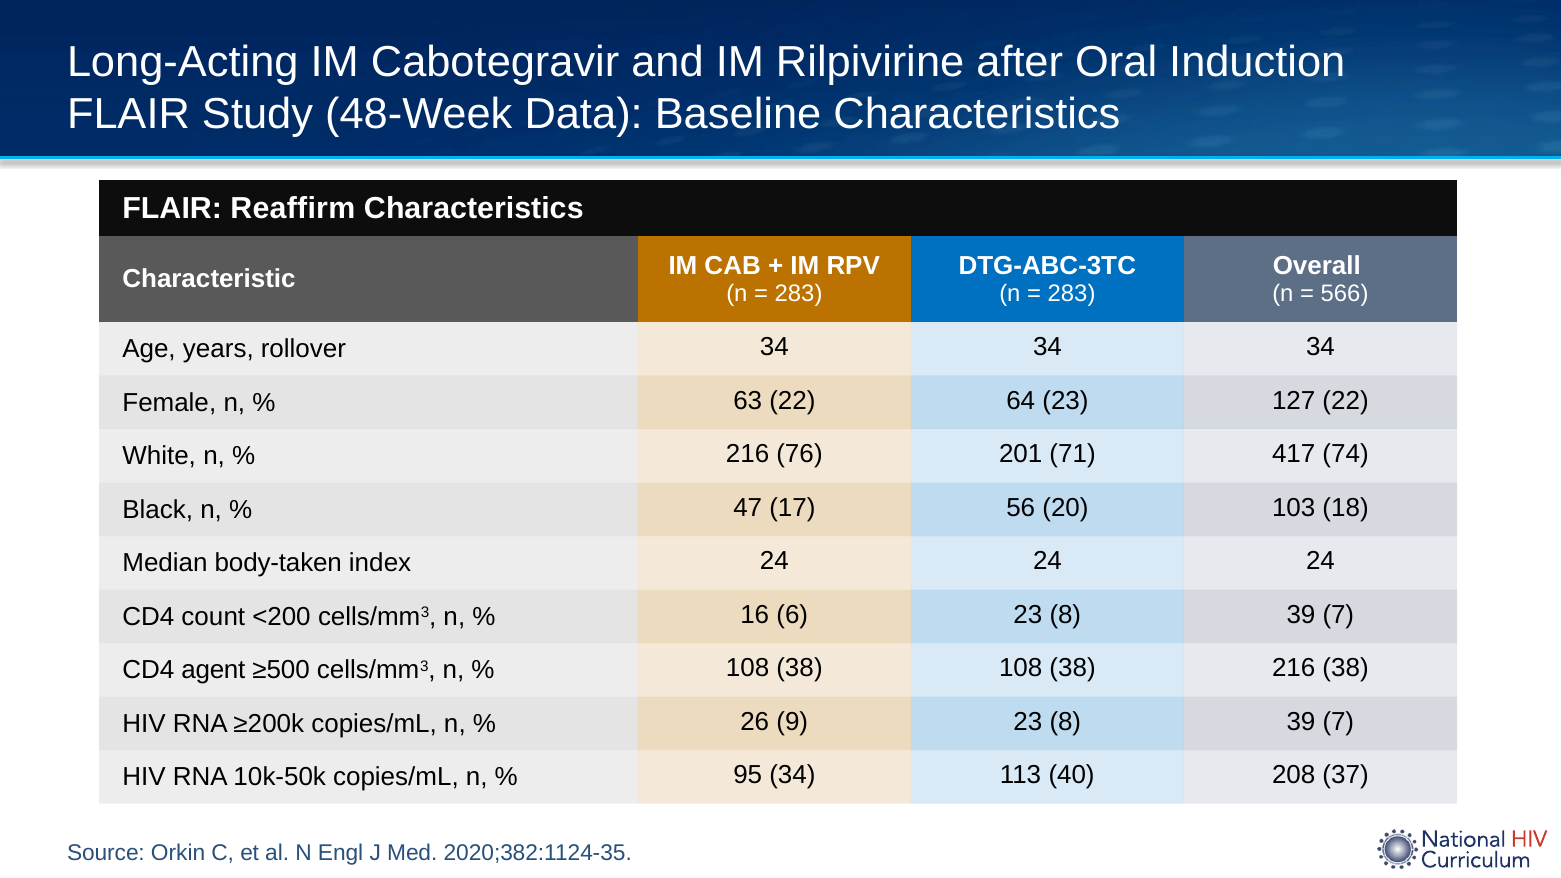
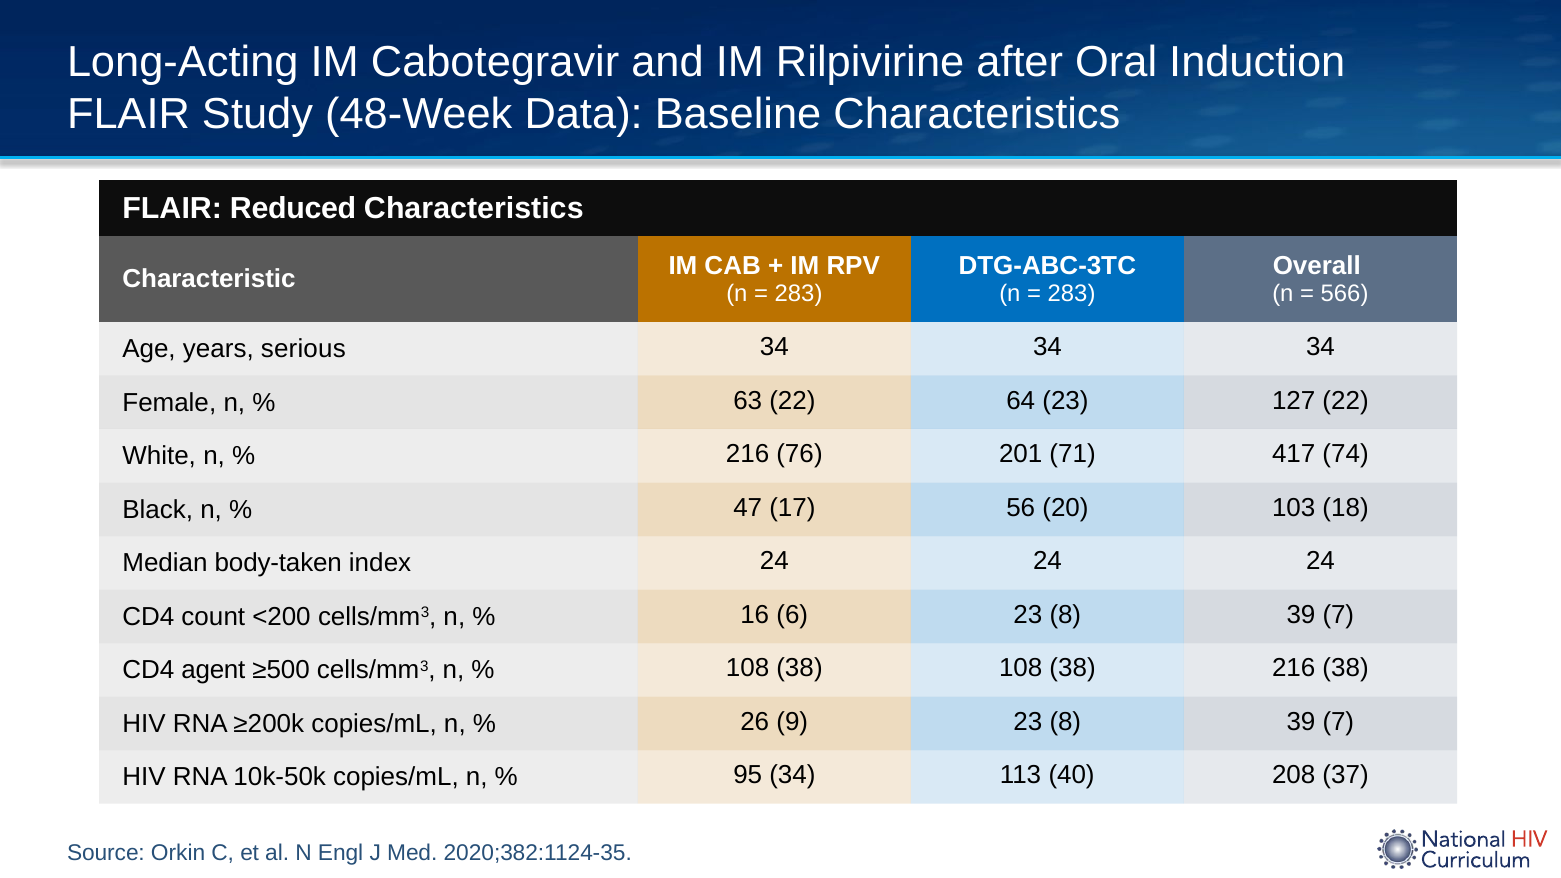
Reaffirm: Reaffirm -> Reduced (293, 208)
rollover: rollover -> serious (303, 349)
